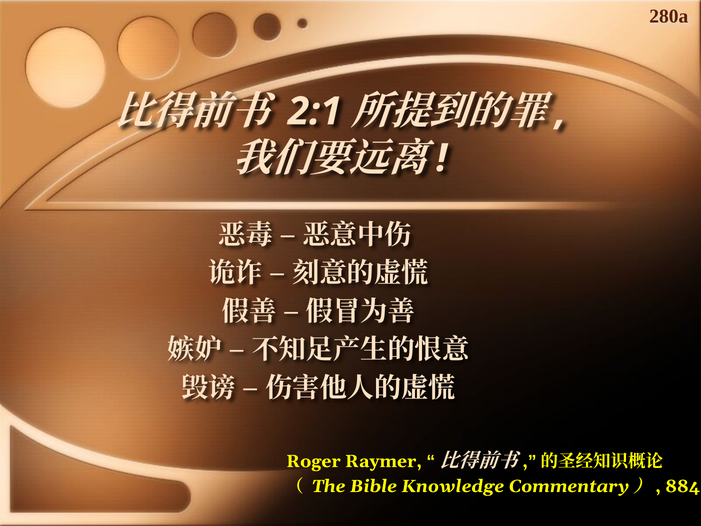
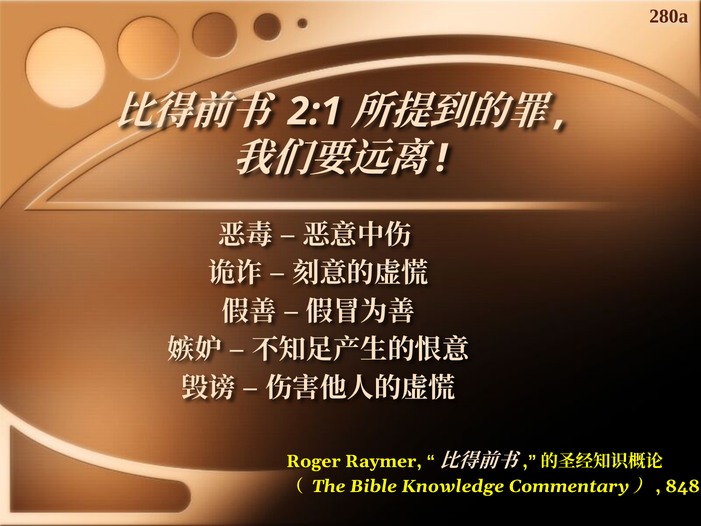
884: 884 -> 848 (683, 486)
